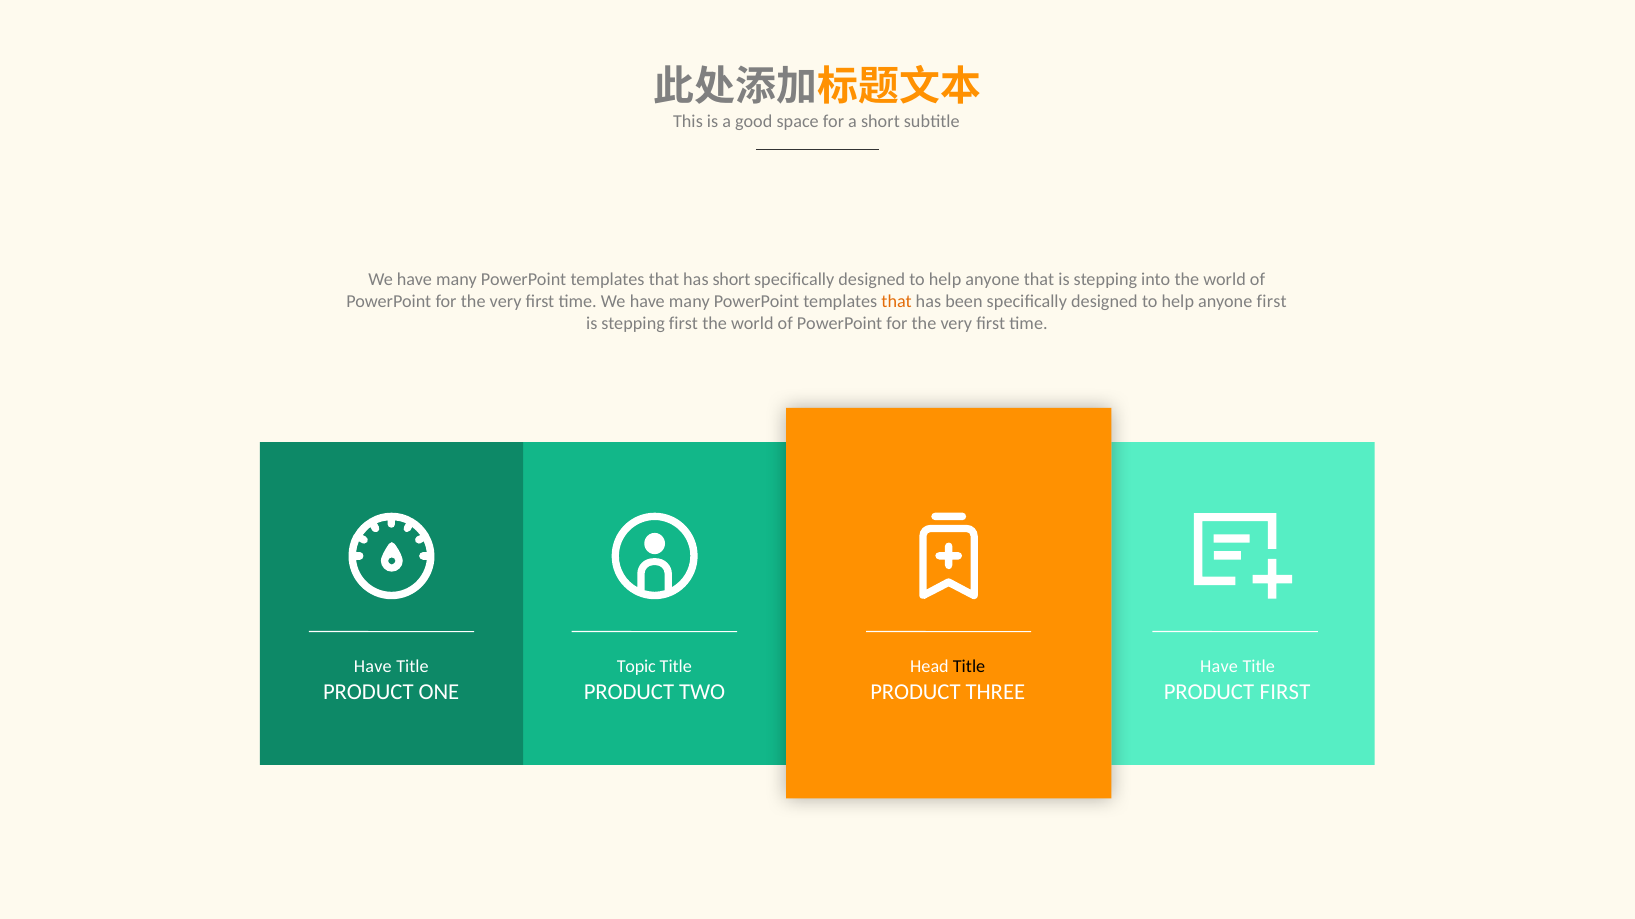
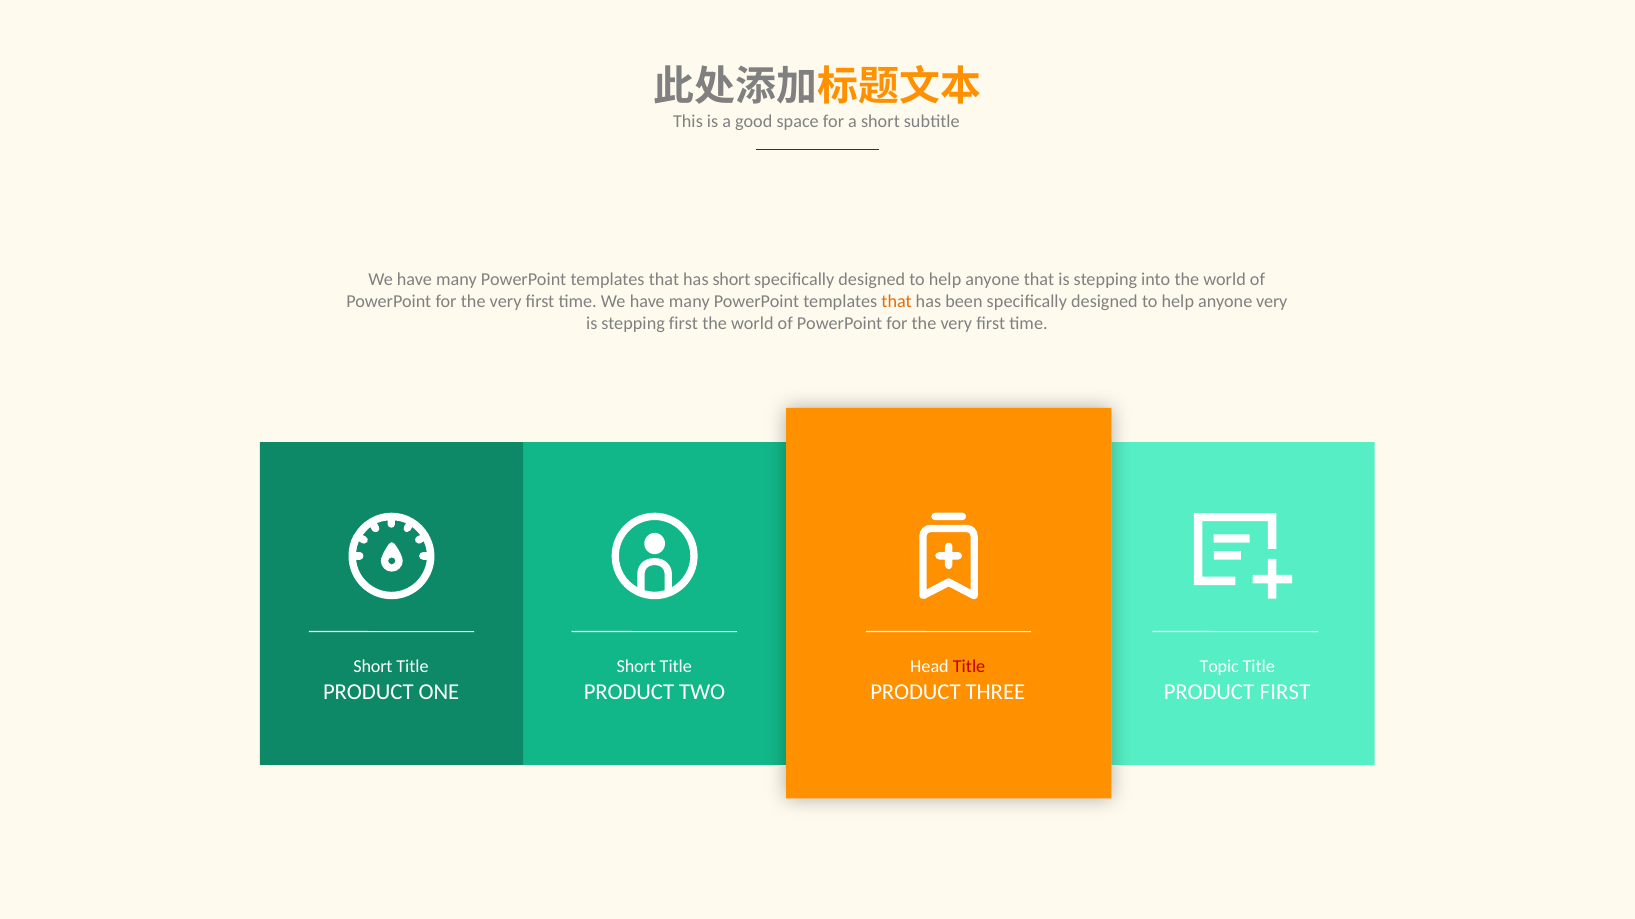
anyone first: first -> very (1272, 302)
Have: Have -> Short (373, 667)
Topic: Topic -> Short (636, 667)
Title colour: black -> red (969, 667)
Have: Have -> Topic (1219, 667)
